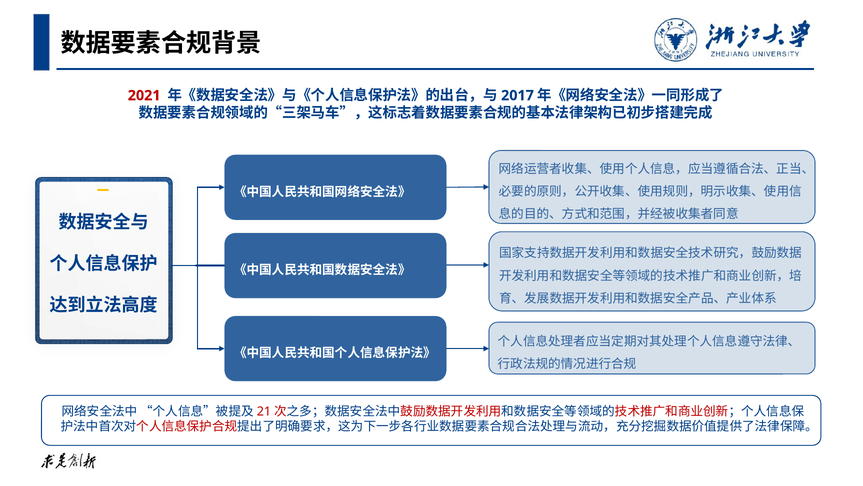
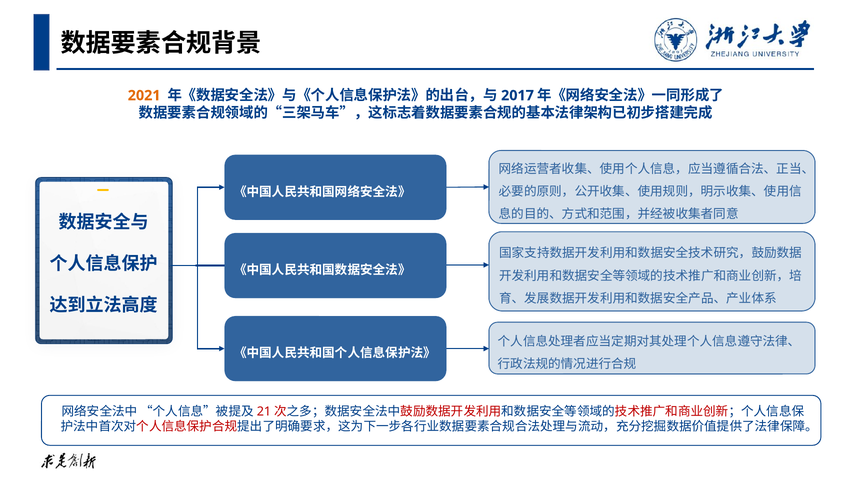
2021 colour: red -> orange (144, 95)
